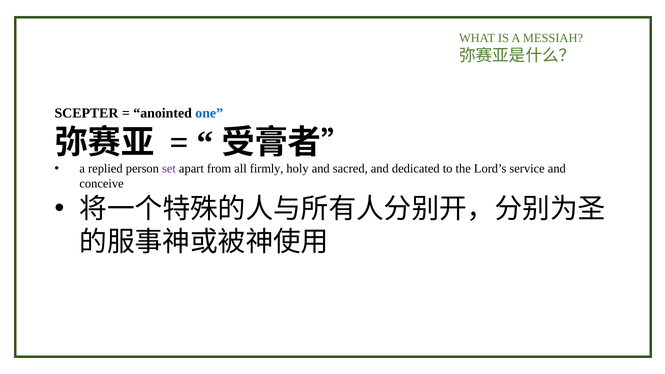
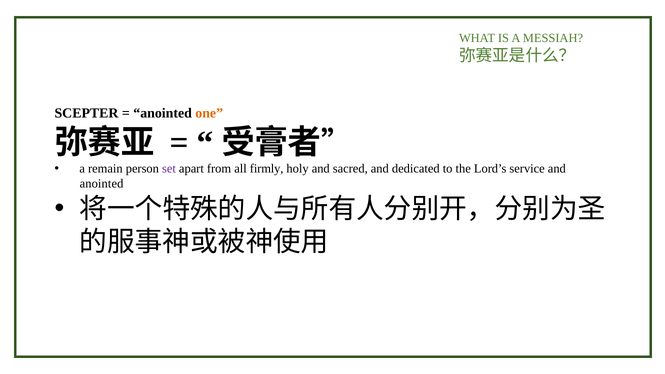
one colour: blue -> orange (209, 113)
replied: replied -> remain (105, 169)
conceive: conceive -> anointed (102, 184)
